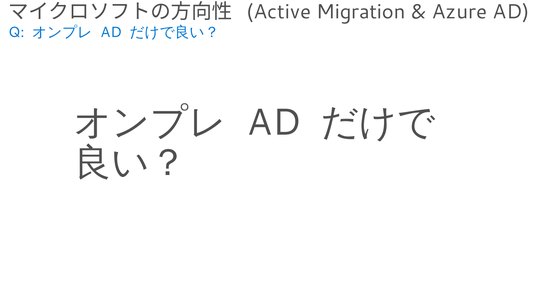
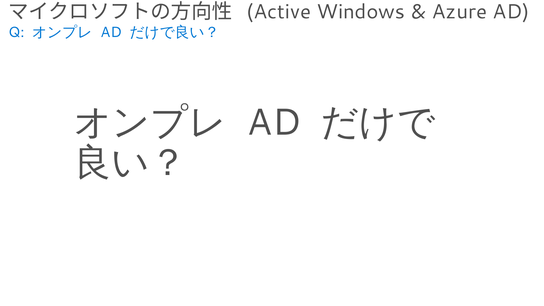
Migration: Migration -> Windows (361, 12)
